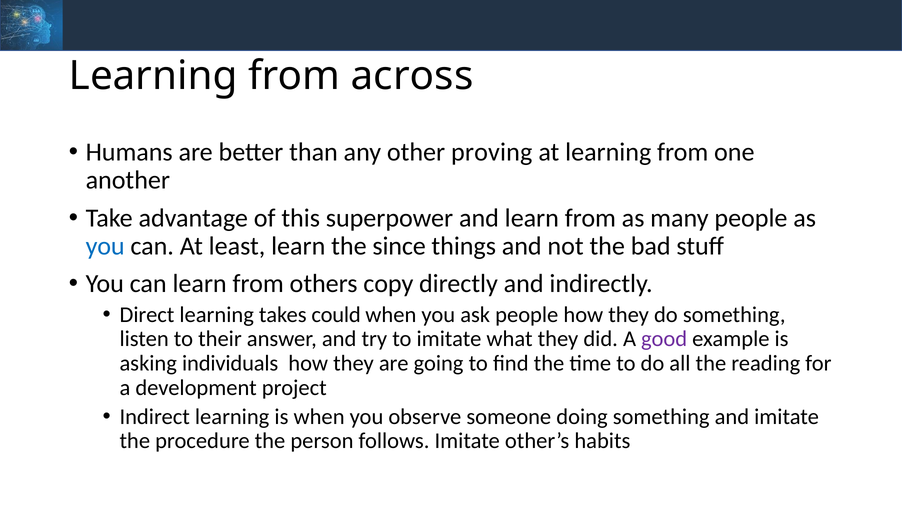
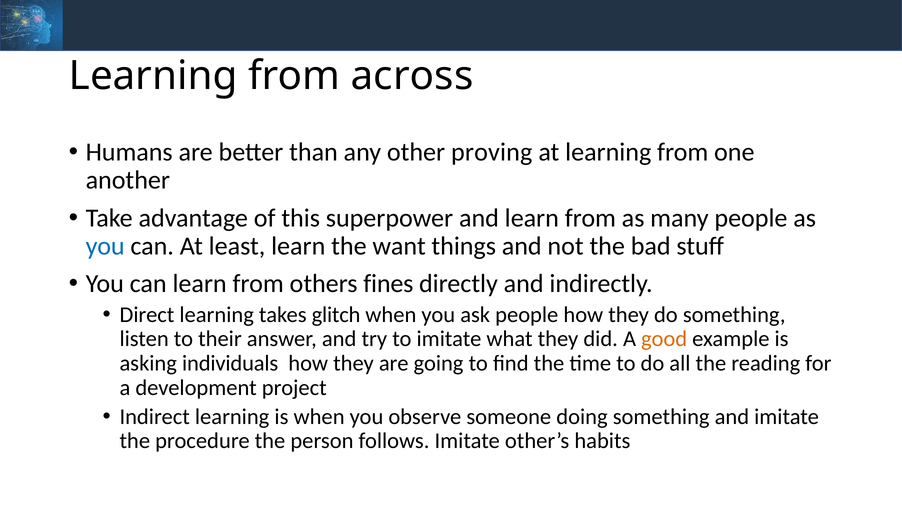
since: since -> want (399, 246)
copy: copy -> fines (388, 284)
could: could -> glitch (336, 315)
good colour: purple -> orange (664, 339)
